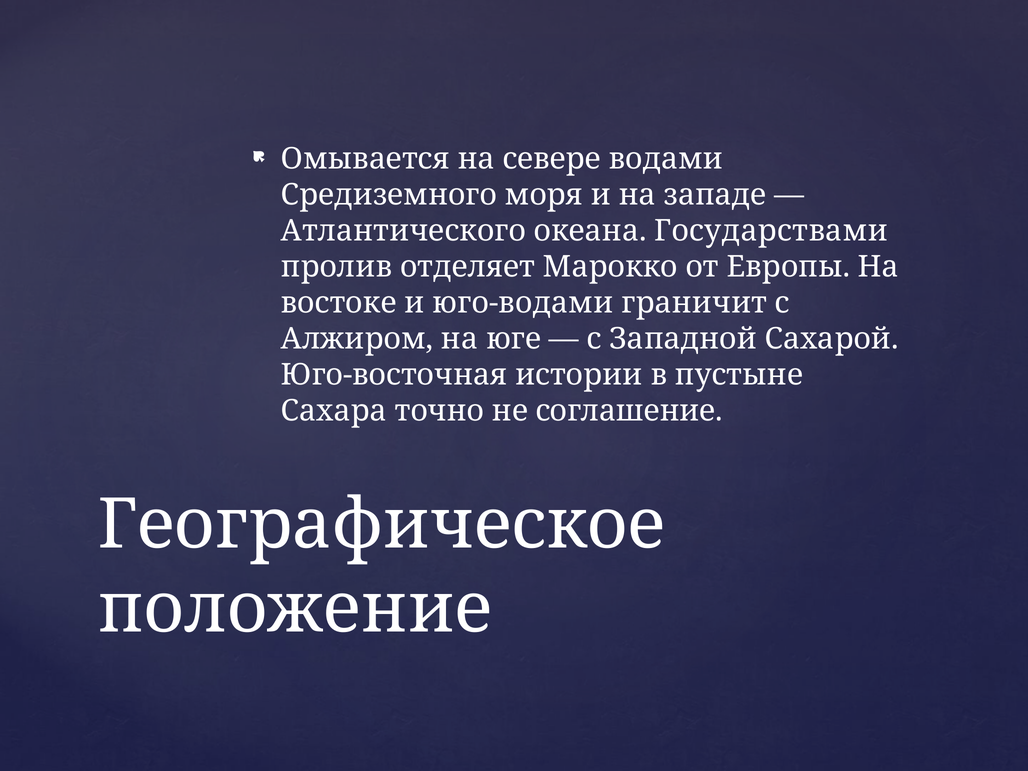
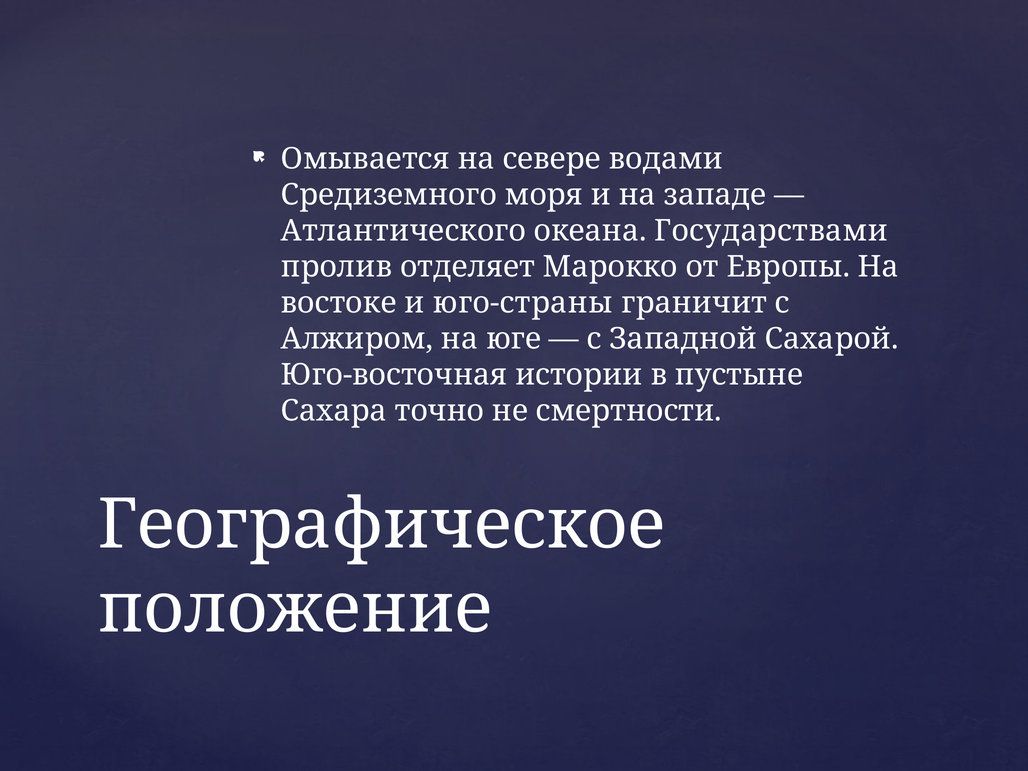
юго-водами: юго-водами -> юго-страны (523, 303)
соглашение: соглашение -> смертности (629, 411)
